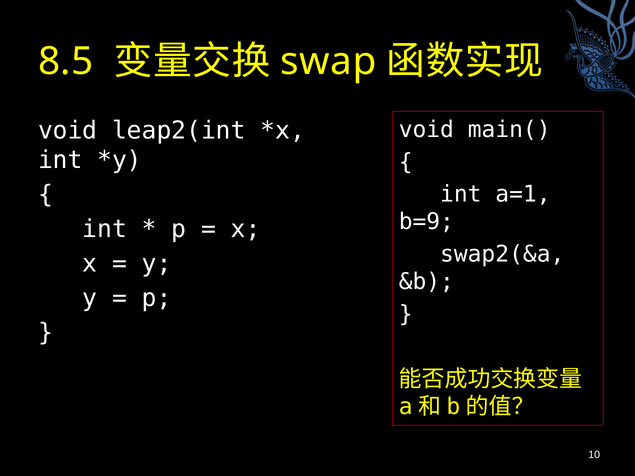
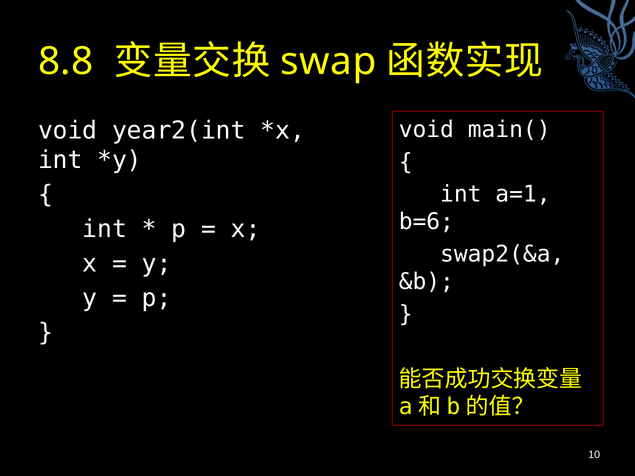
8.5: 8.5 -> 8.8 (66, 61)
leap2(int: leap2(int -> year2(int (179, 131)
b=9: b=9 -> b=6 (426, 222)
